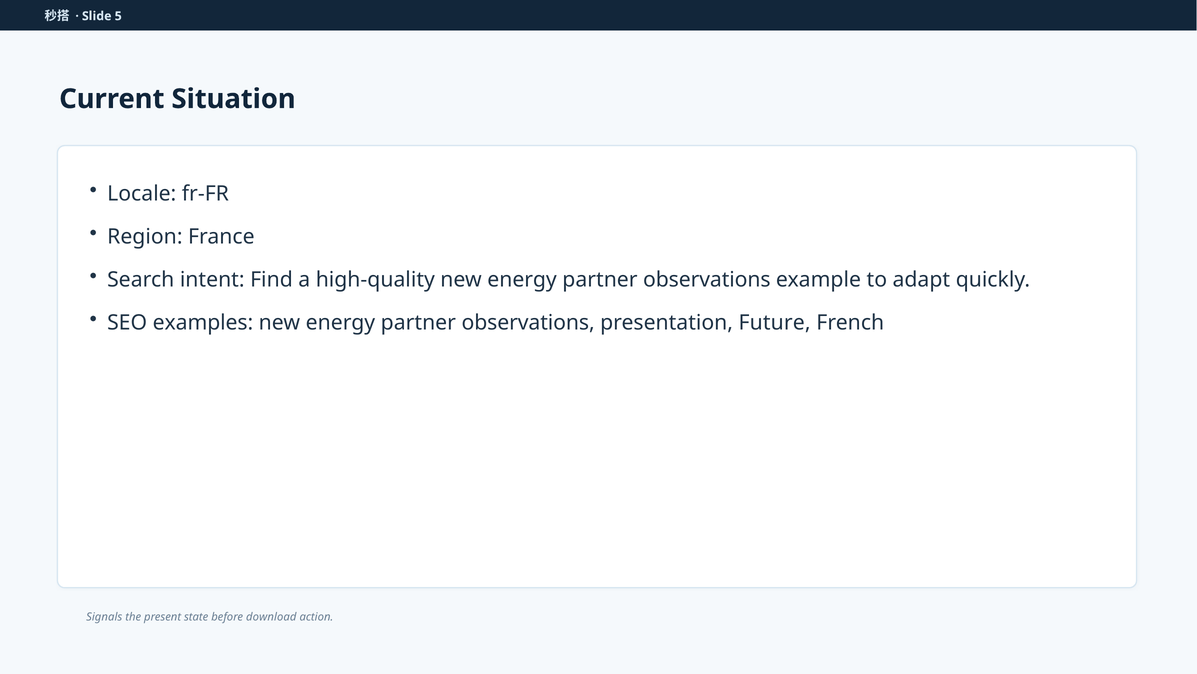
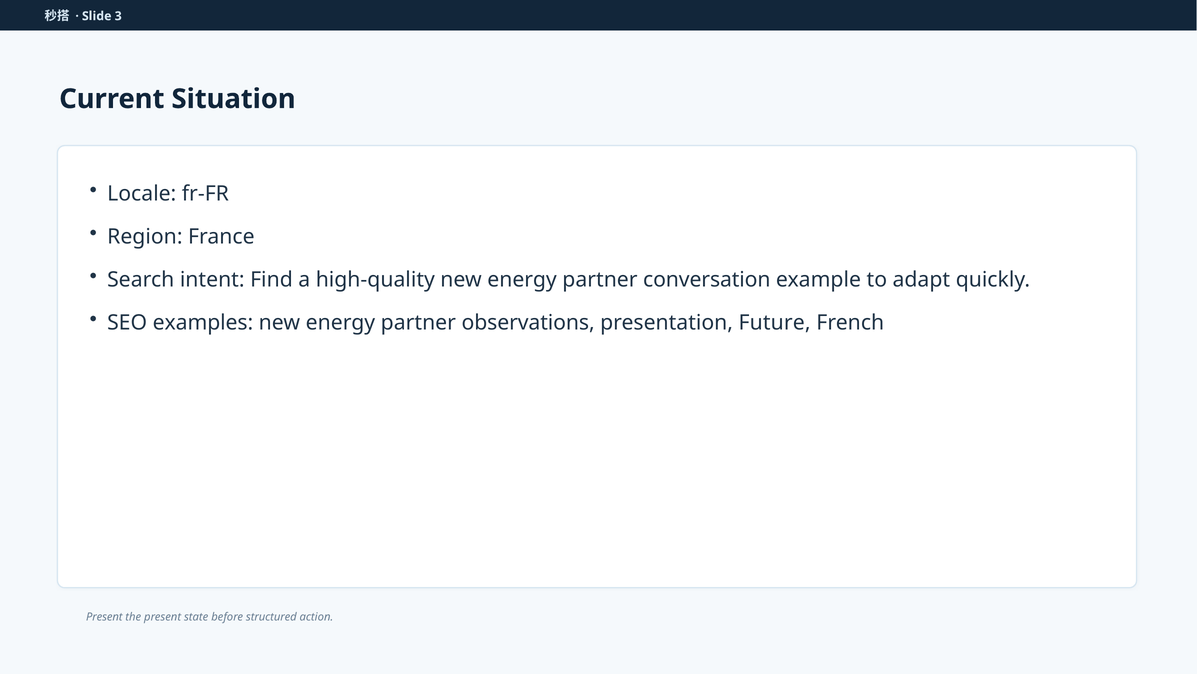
5: 5 -> 3 (118, 16)
observations: observations -> conversation (707, 280)
Signals: Signals -> Present (104, 617)
download: download -> structured (271, 617)
